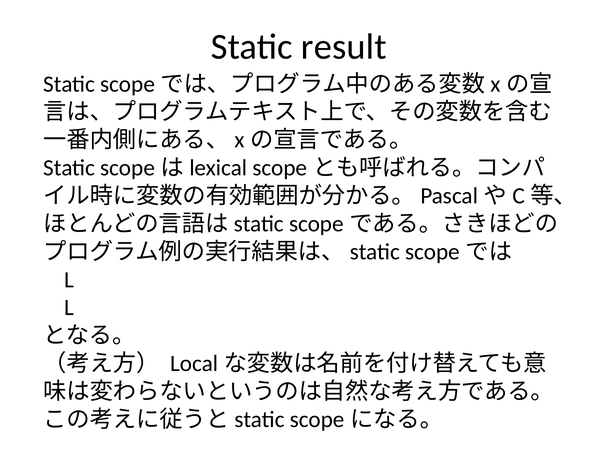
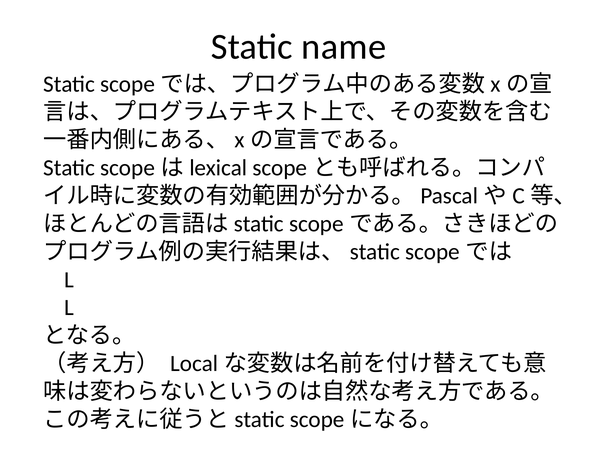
result: result -> name (344, 47)
